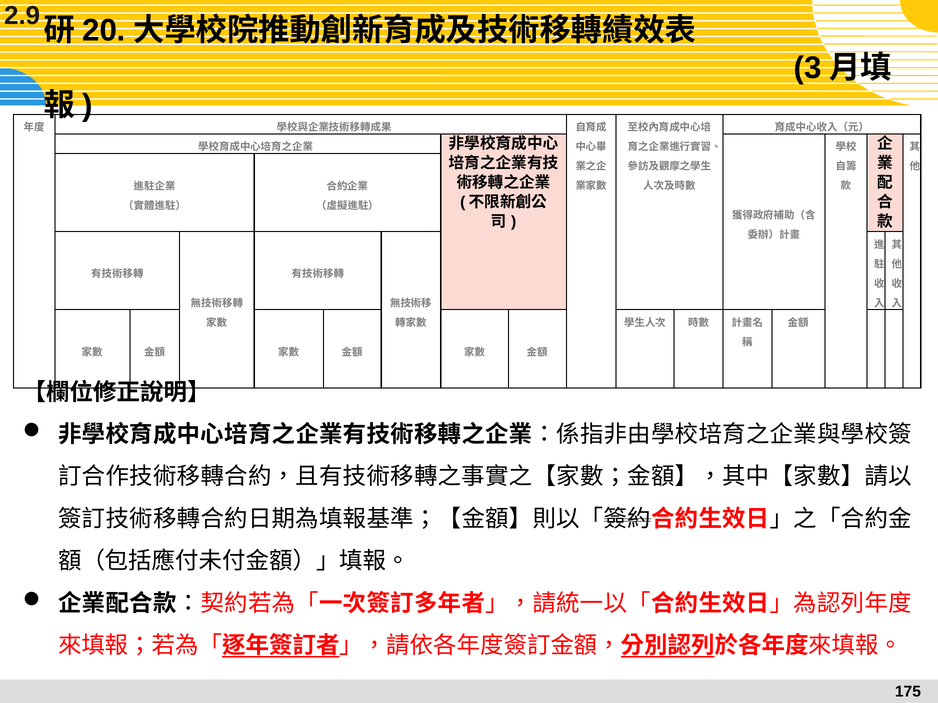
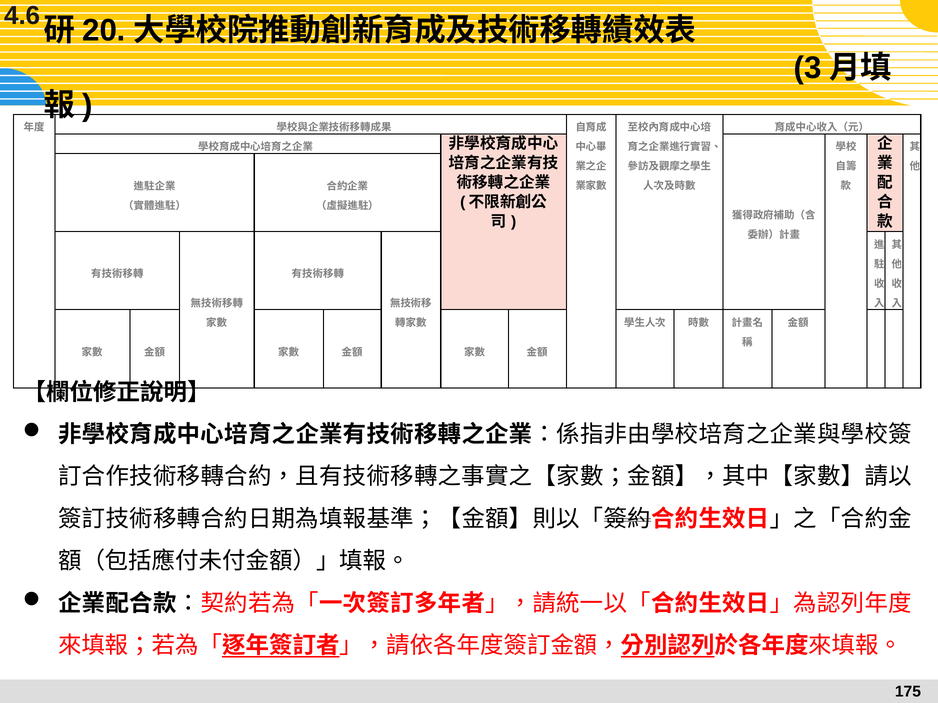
2.9: 2.9 -> 4.6 (22, 16)
